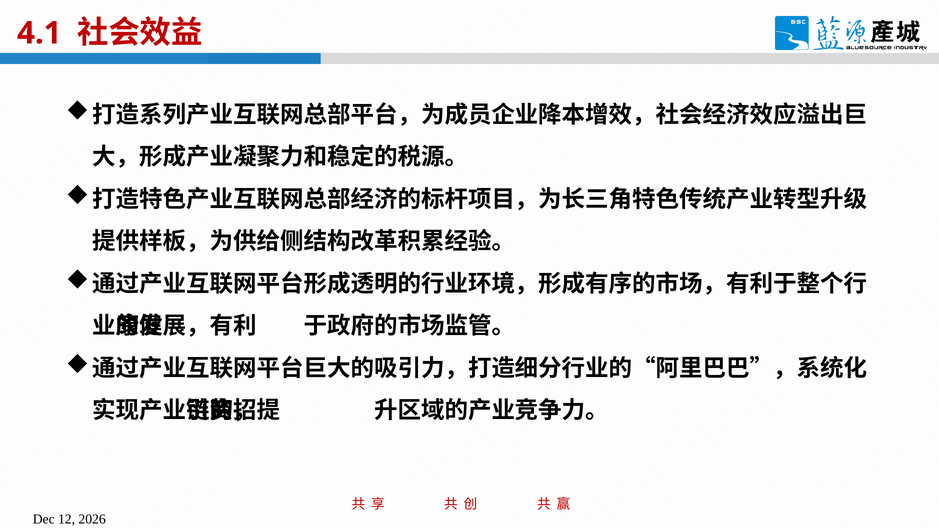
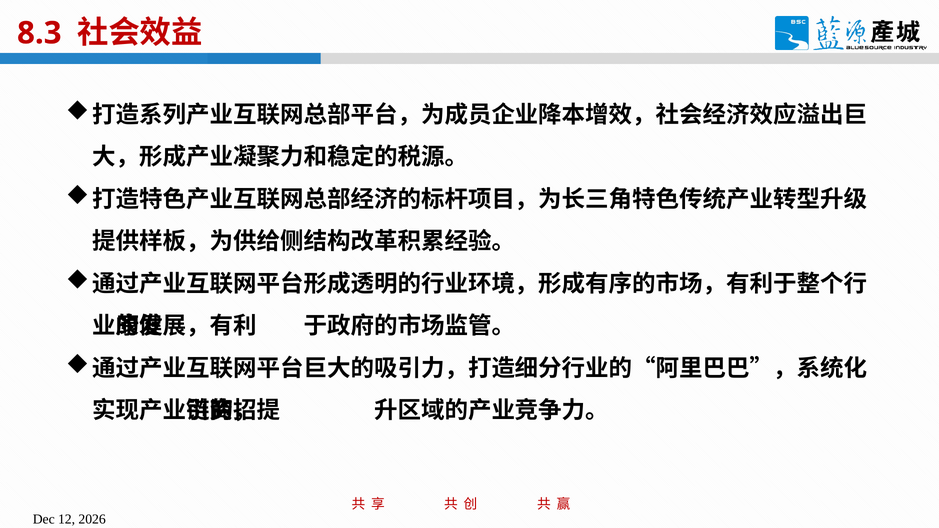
4.1: 4.1 -> 8.3 (39, 33)
